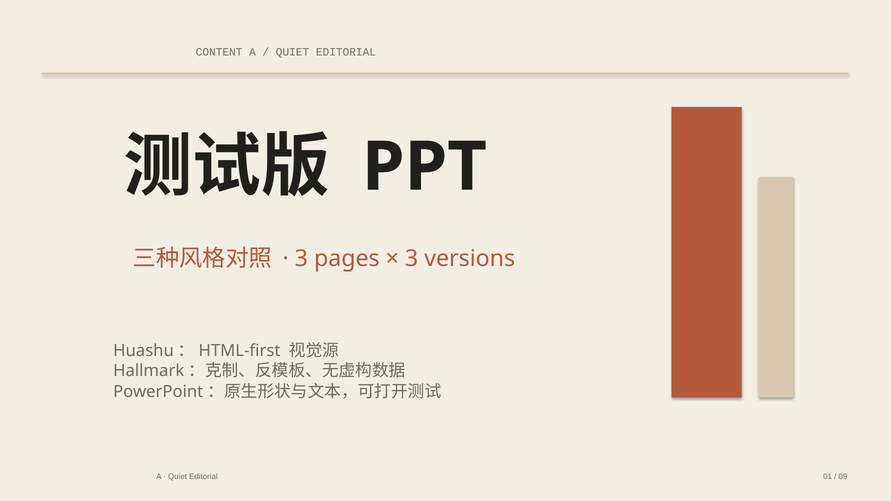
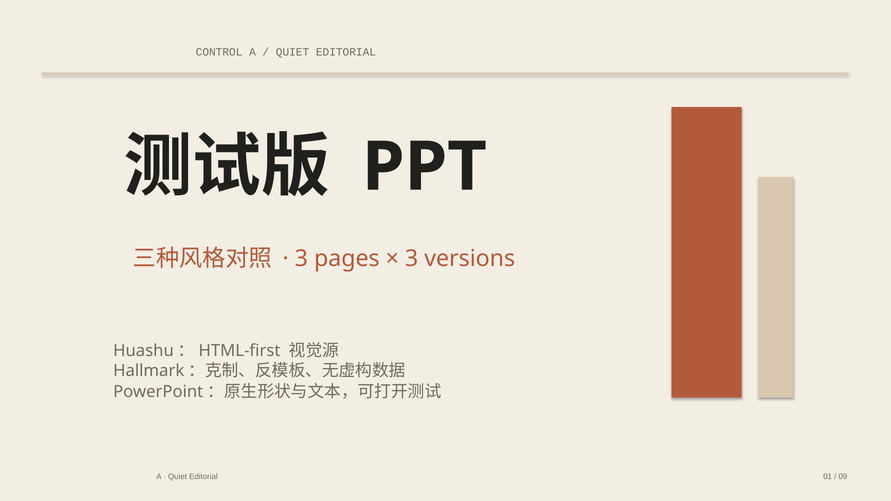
CONTENT: CONTENT -> CONTROL (219, 52)
